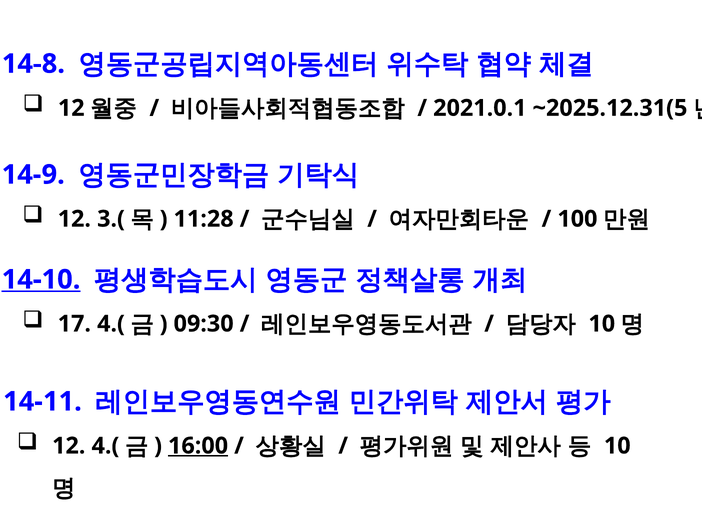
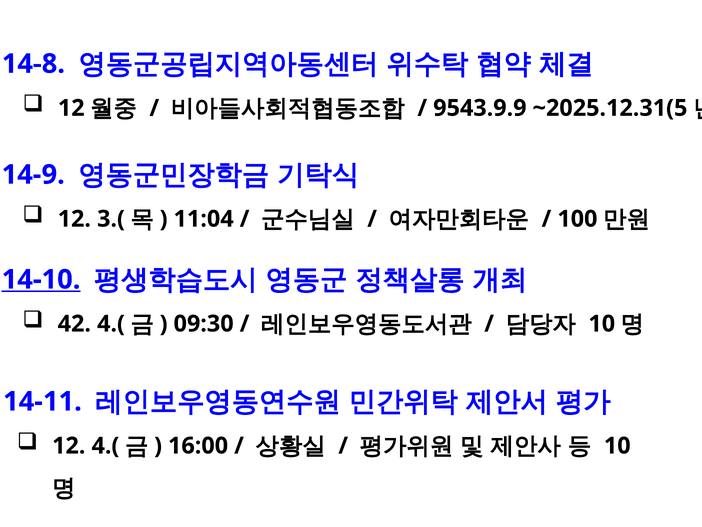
2021.0.1: 2021.0.1 -> 9543.9.9 (480, 108)
11:28: 11:28 -> 11:04 (204, 219)
17: 17 -> 42 (74, 323)
16:00 underline: present -> none (198, 445)
